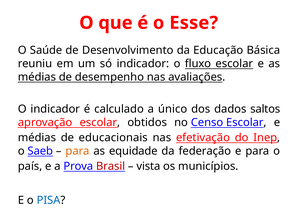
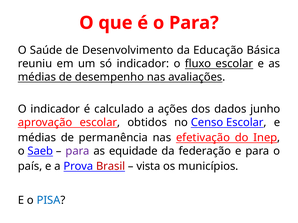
o Esse: Esse -> Para (194, 23)
único: único -> ações (173, 109)
saltos: saltos -> junho (265, 109)
educacionais: educacionais -> permanência (113, 138)
para colour: orange -> purple (78, 151)
